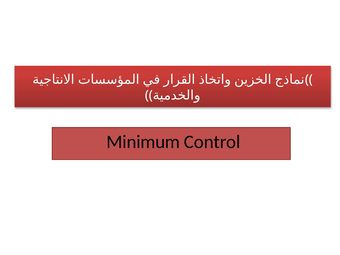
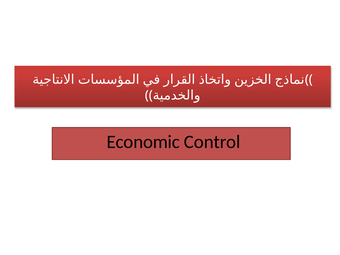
Minimum: Minimum -> Economic (143, 142)
